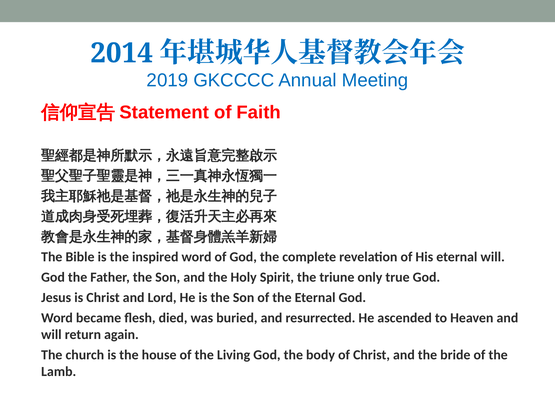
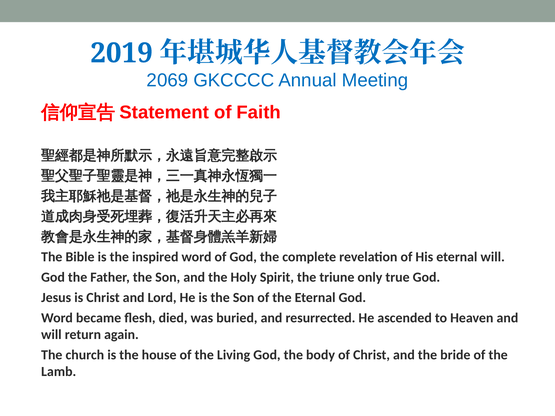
2014: 2014 -> 2019 (122, 53)
2019: 2019 -> 2069 (167, 80)
